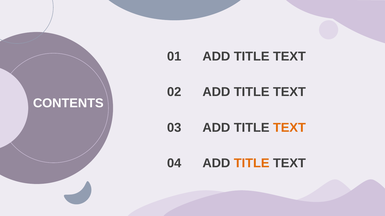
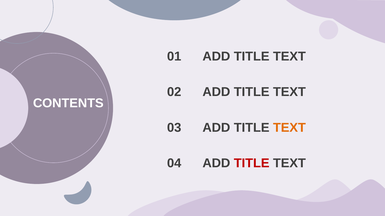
TITLE colour: orange -> red (252, 164)
